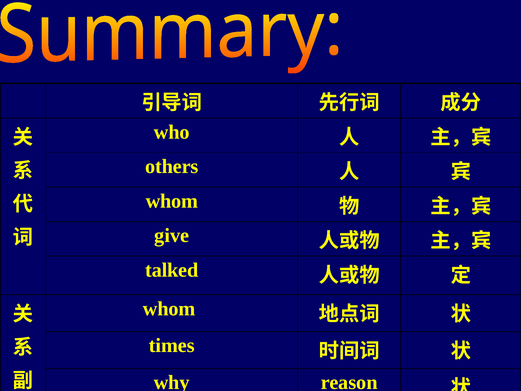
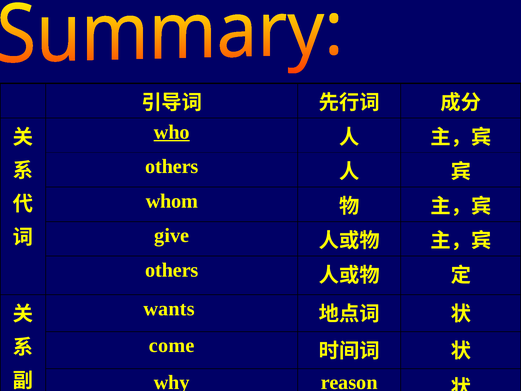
who underline: none -> present (172, 132)
talked: talked -> others (172, 270)
whom: whom -> wants (169, 308)
times: times -> come (172, 345)
